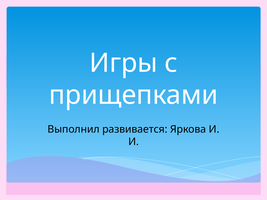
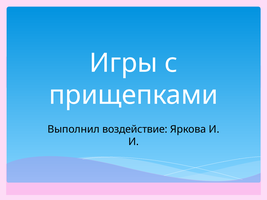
развивается: развивается -> воздействие (135, 129)
